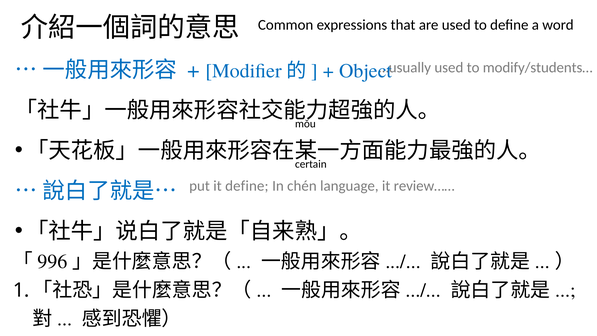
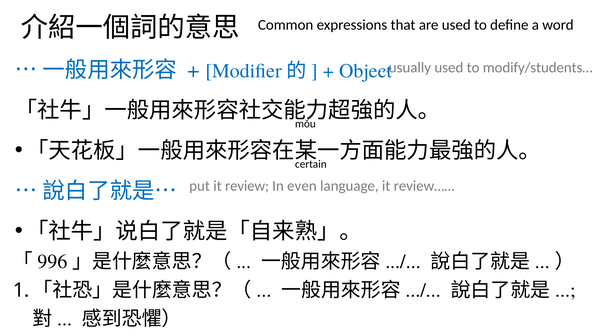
it define: define -> review (247, 186)
chén: chén -> even (302, 186)
